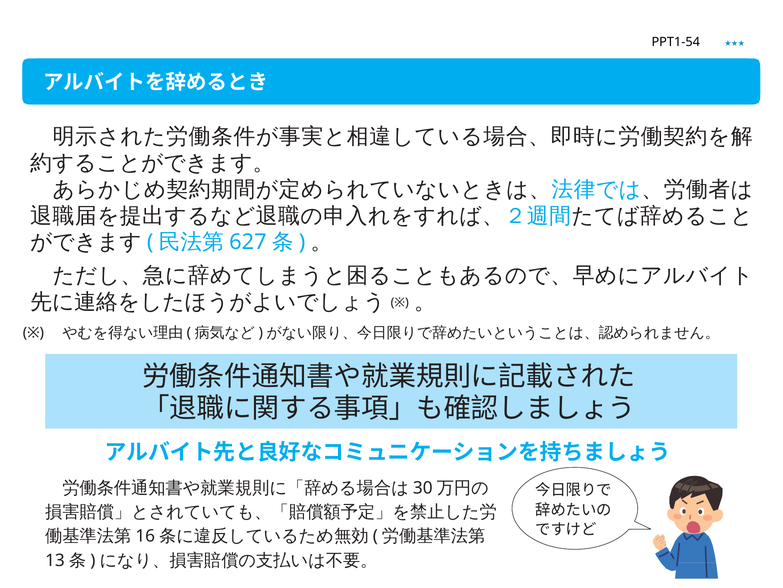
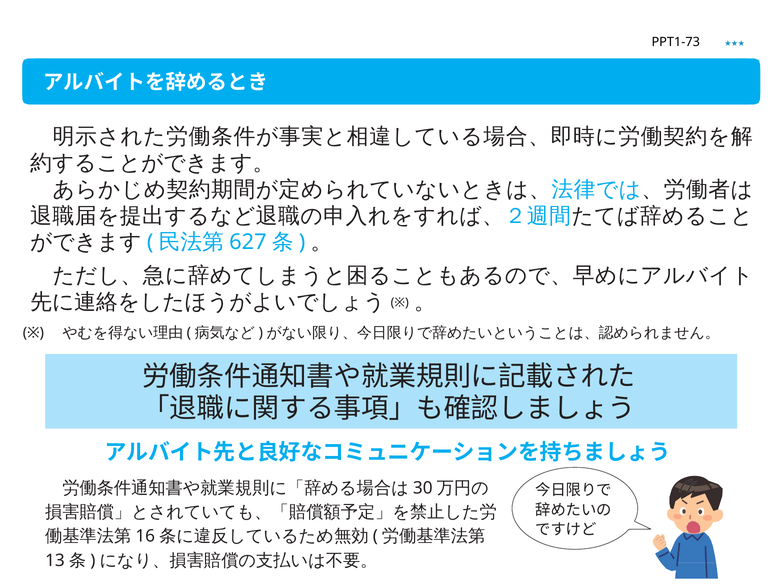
PPT1-54: PPT1-54 -> PPT1-73 (676, 42)
